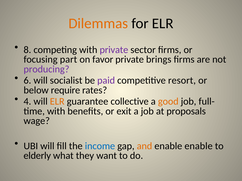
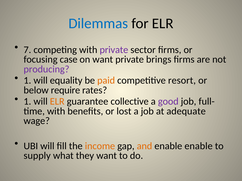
Dilemmas colour: orange -> blue (98, 23)
8: 8 -> 7 (27, 50)
part: part -> case (69, 60)
on favor: favor -> want (103, 60)
6: 6 -> 1 (27, 81)
socialist: socialist -> equality (66, 81)
paid colour: purple -> orange (106, 81)
4: 4 -> 1 (27, 102)
good colour: orange -> purple (168, 102)
exit: exit -> lost (124, 111)
proposals: proposals -> adequate (186, 111)
income colour: blue -> orange (100, 146)
elderly: elderly -> supply (37, 156)
